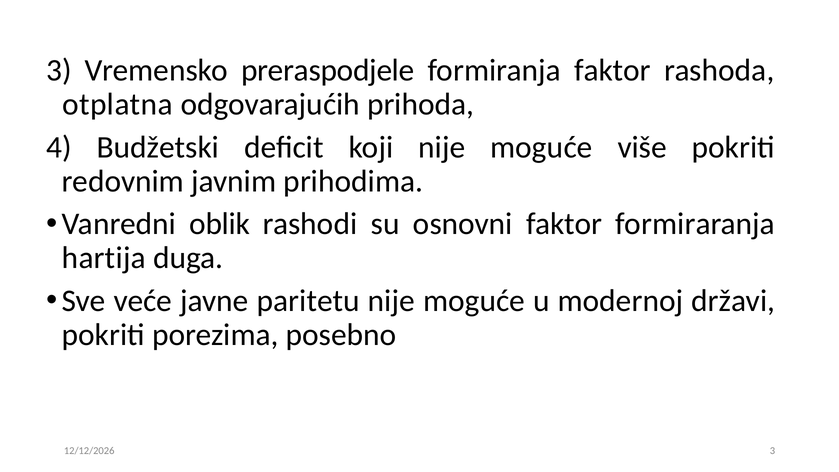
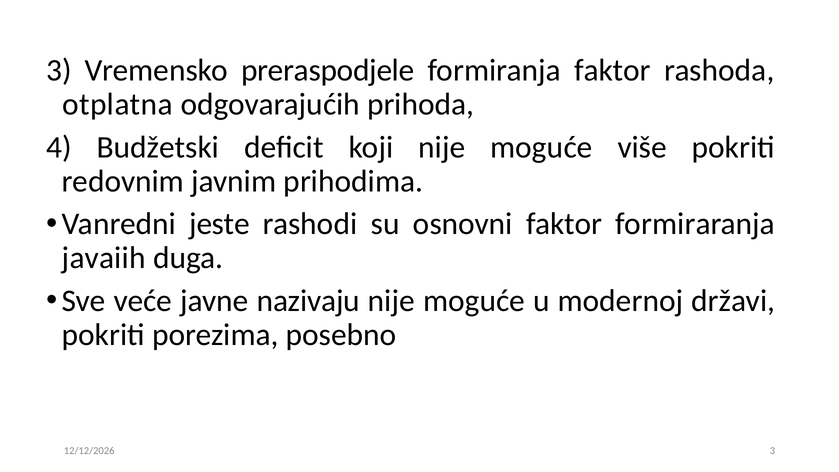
oblik: oblik -> jeste (220, 224)
hartija: hartija -> javaiih (104, 258)
paritetu: paritetu -> nazivaju (308, 301)
